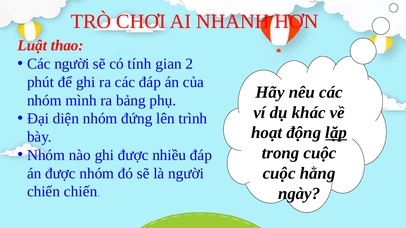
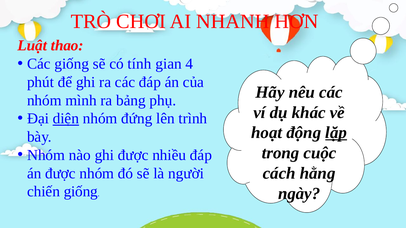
Các người: người -> giống (72, 64)
2: 2 -> 4 (189, 64)
diện underline: none -> present (66, 119)
cuộc: cuộc -> cách (279, 174)
chiến chiến: chiến -> giống (81, 192)
